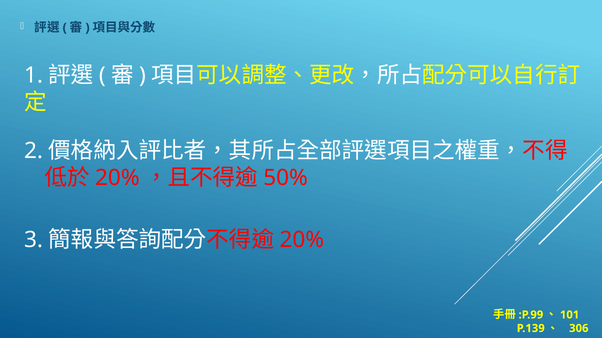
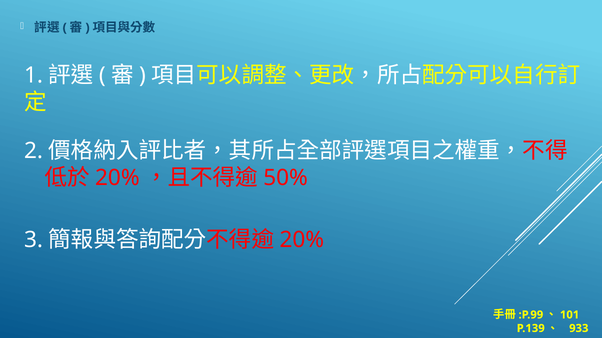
306: 306 -> 933 (579, 329)
